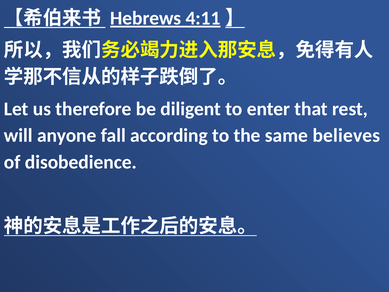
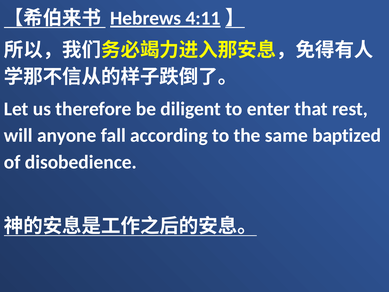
believes: believes -> baptized (347, 135)
